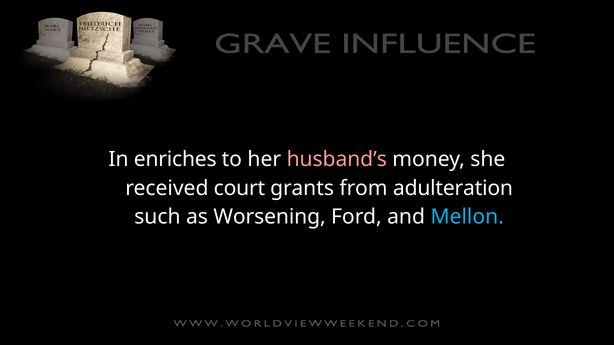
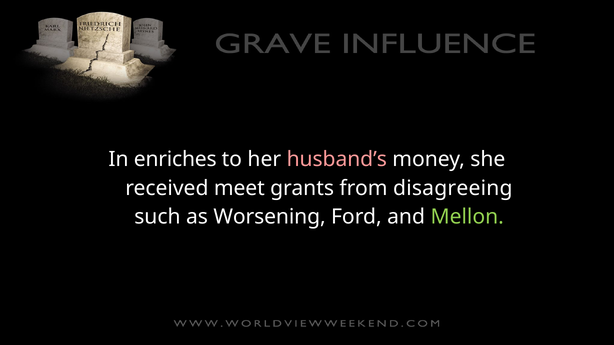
court: court -> meet (239, 188)
adulteration: adulteration -> disagreeing (453, 188)
Mellon colour: light blue -> light green (467, 217)
